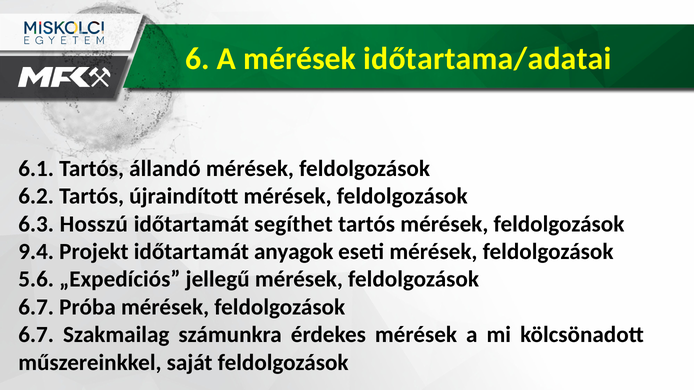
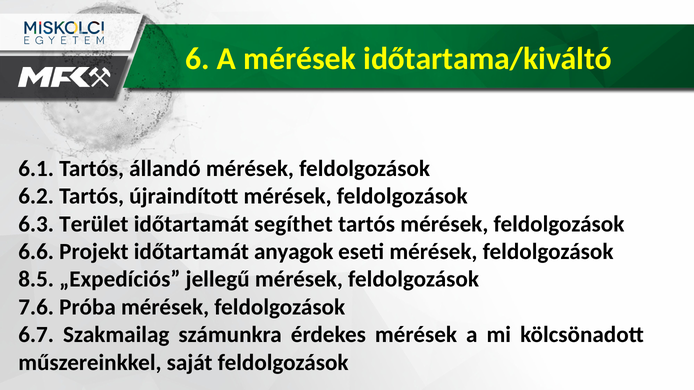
időtartama/adatai: időtartama/adatai -> időtartama/kiváltó (488, 59)
Hosszú: Hosszú -> Terület (94, 224)
9.4: 9.4 -> 6.6 (36, 252)
5.6: 5.6 -> 8.5 (36, 280)
6.7: 6.7 -> 7.6 (36, 307)
